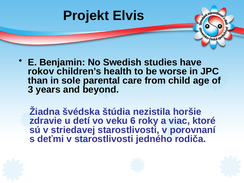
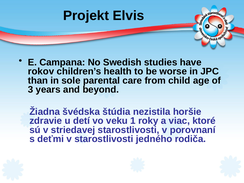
Benjamin: Benjamin -> Campana (62, 62)
6: 6 -> 1 (133, 121)
